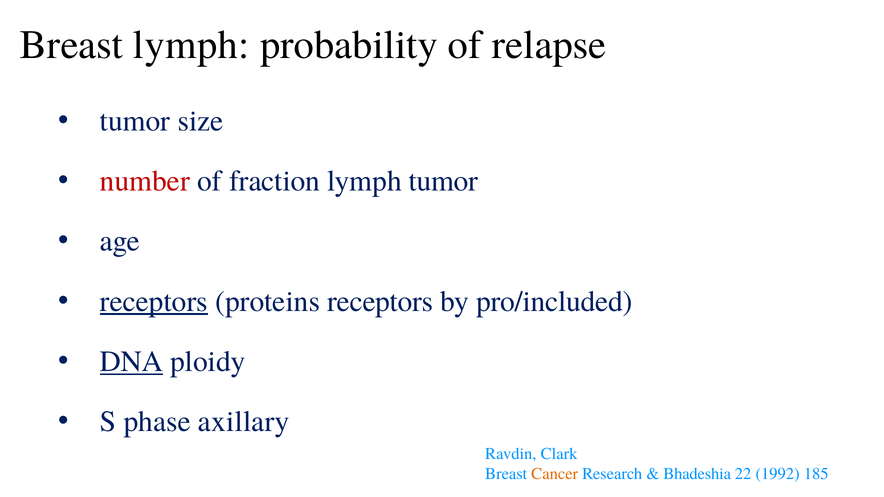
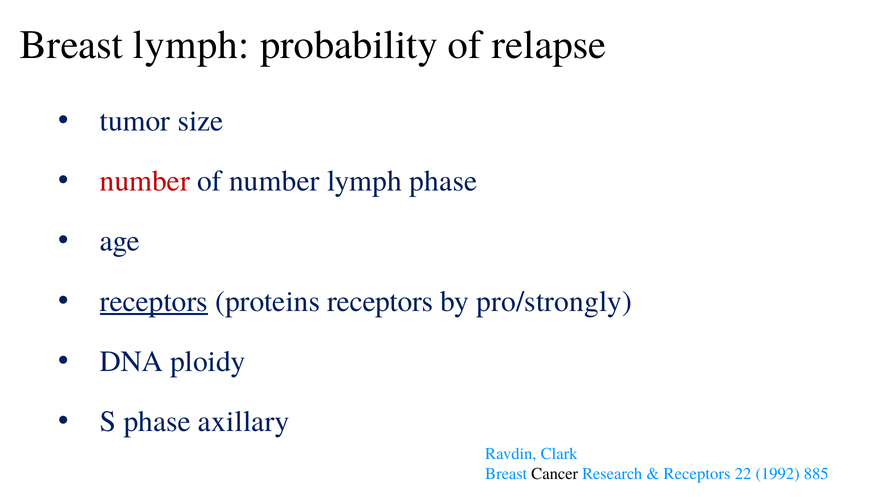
of fraction: fraction -> number (274, 181)
lymph tumor: tumor -> phase (443, 181)
pro/included: pro/included -> pro/strongly (554, 301)
DNA underline: present -> none (132, 362)
Cancer colour: orange -> black (555, 474)
Bhadeshia: Bhadeshia -> Receptors (697, 474)
185: 185 -> 885 (816, 474)
